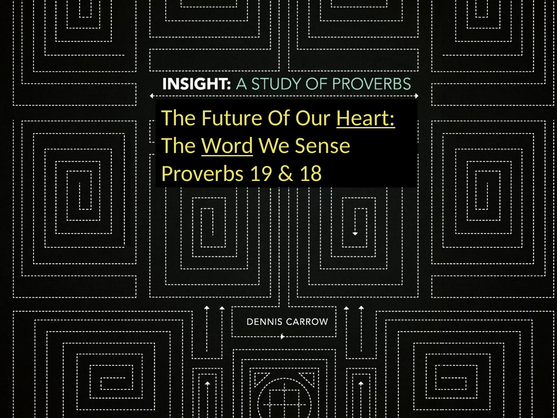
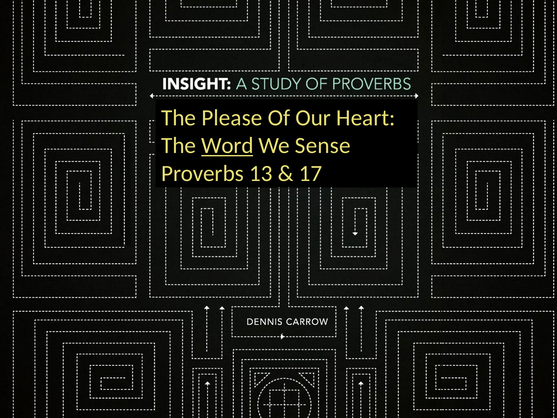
Future: Future -> Please (232, 118)
Heart underline: present -> none (366, 118)
19: 19 -> 13 (261, 173)
18: 18 -> 17 (311, 173)
